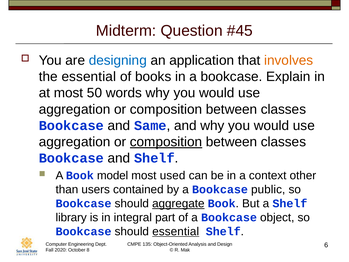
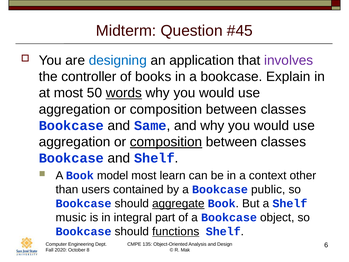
involves colour: orange -> purple (289, 60)
the essential: essential -> controller (89, 77)
words underline: none -> present (124, 93)
used: used -> learn (173, 175)
library: library -> music (71, 217)
should essential: essential -> functions (176, 231)
